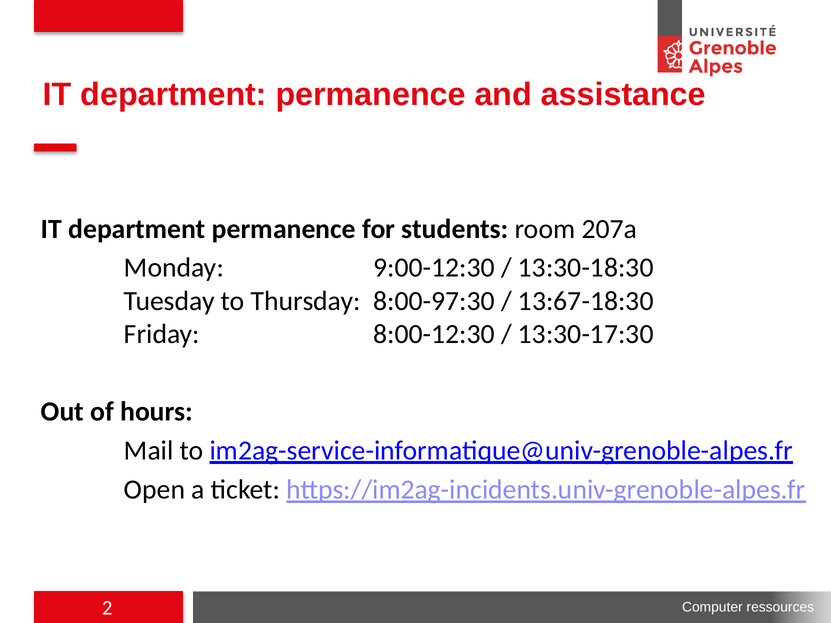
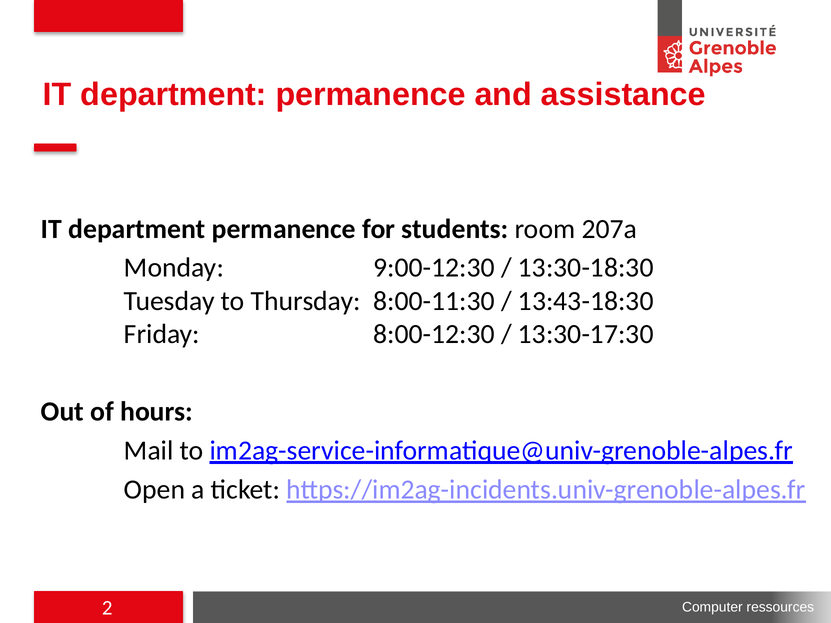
8:00-97:30: 8:00-97:30 -> 8:00-11:30 (434, 301)
13:67-18:30: 13:67-18:30 -> 13:43-18:30 (586, 301)
